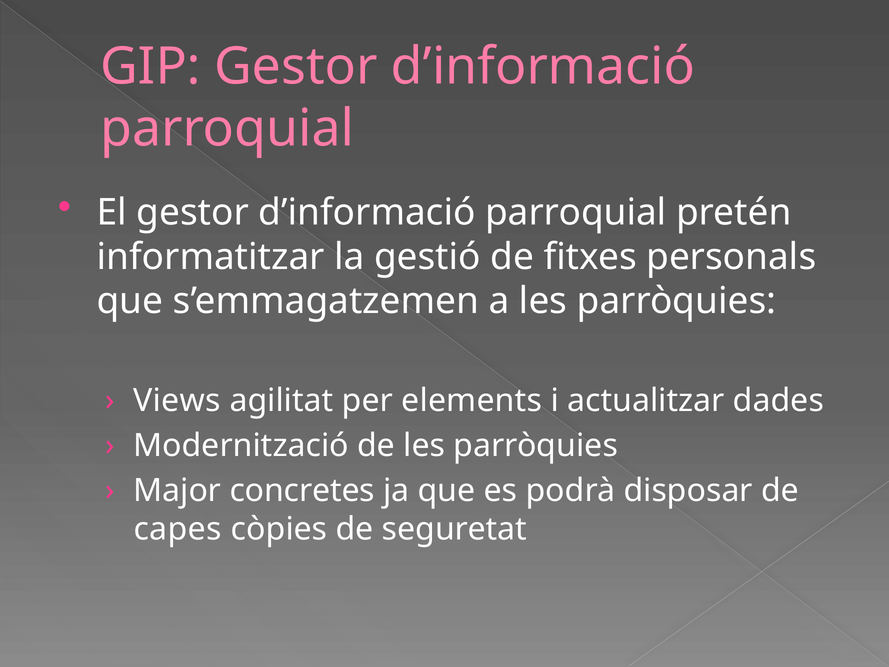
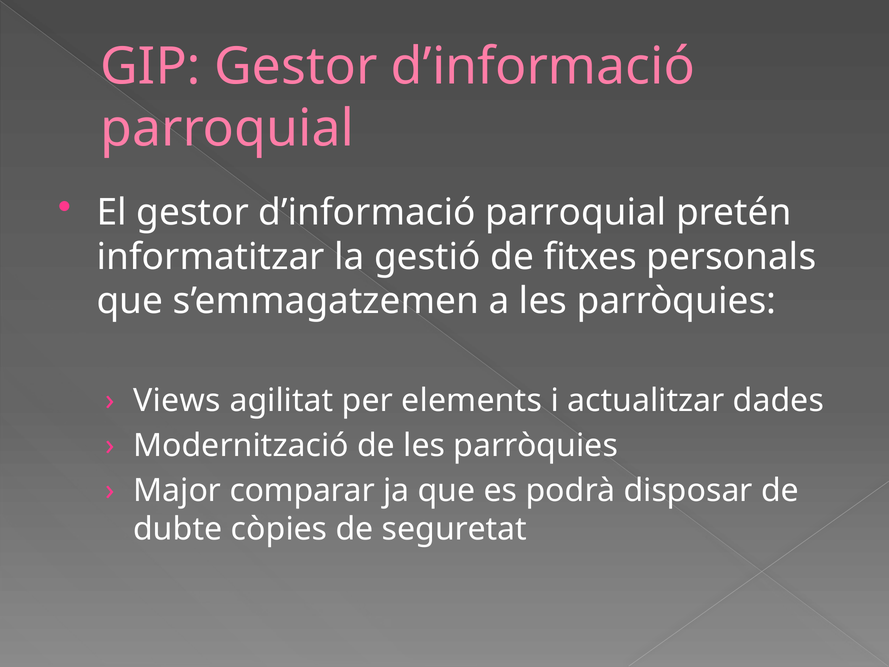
concretes: concretes -> comparar (302, 490)
capes: capes -> dubte (178, 529)
